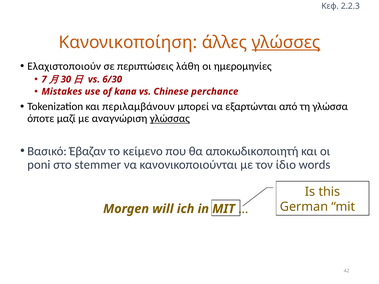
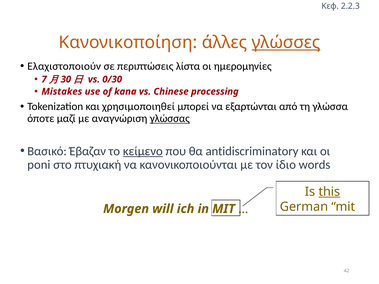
λάθη: λάθη -> λίστα (188, 66)
6/30: 6/30 -> 0/30 (112, 79)
perchance: perchance -> processing (215, 92)
περιλαμβάνουν: περιλαμβάνουν -> χρησιμοποιηθεί (138, 107)
κείμενο underline: none -> present (143, 151)
αποκωδικοποιητή: αποκωδικοποιητή -> antidiscriminatory (252, 151)
stemmer: stemmer -> πτυχιακή (98, 165)
this underline: none -> present (329, 192)
